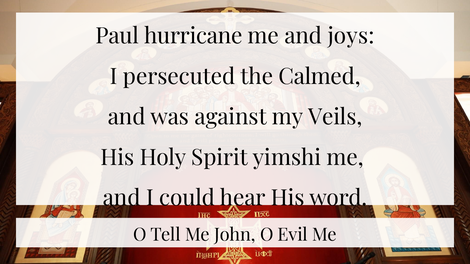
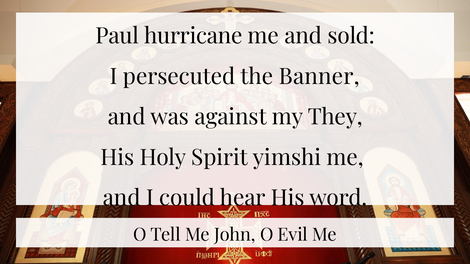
joys: joys -> sold (351, 36)
Calmed: Calmed -> Banner (319, 77)
Veils: Veils -> They (335, 117)
